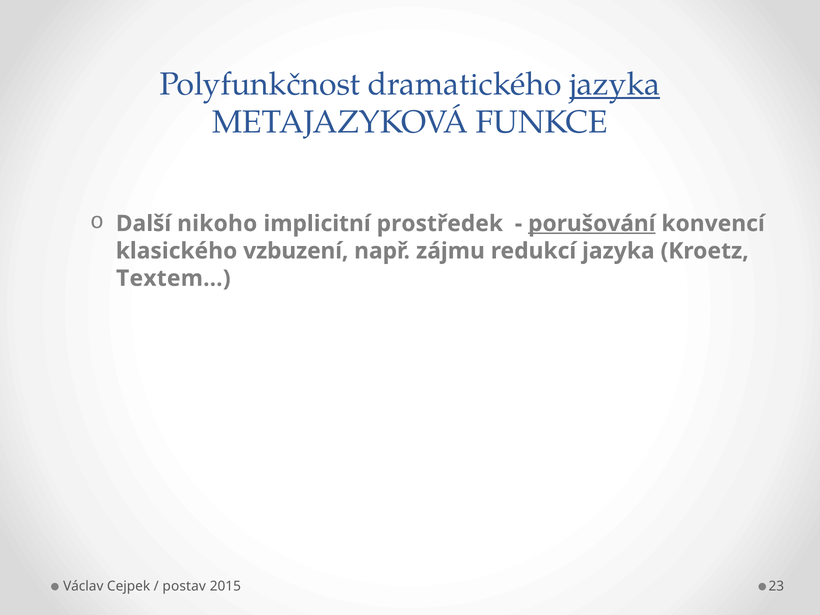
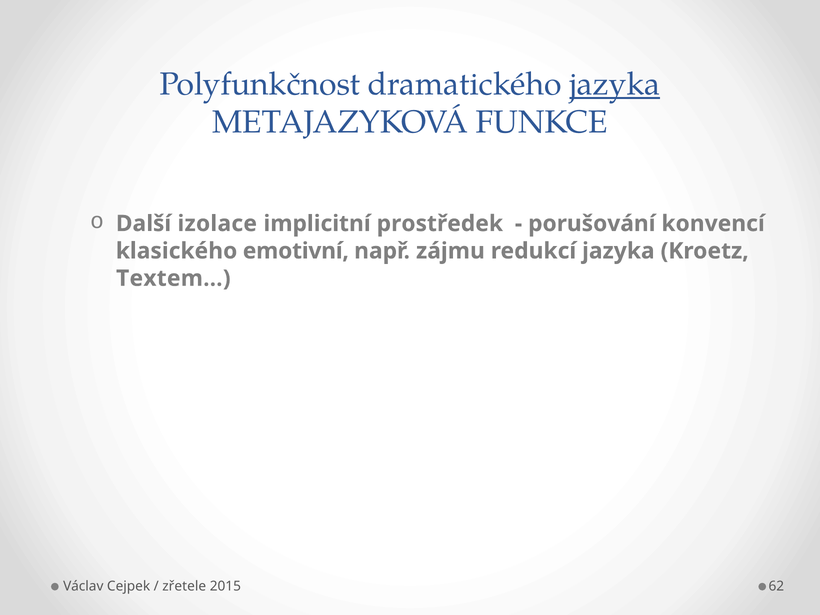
nikoho: nikoho -> izolace (217, 224)
porušování underline: present -> none (592, 224)
vzbuzení: vzbuzení -> emotivní (296, 251)
postav: postav -> zřetele (184, 586)
23: 23 -> 62 (776, 586)
